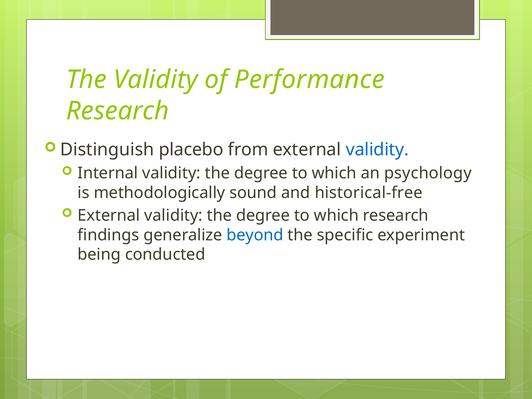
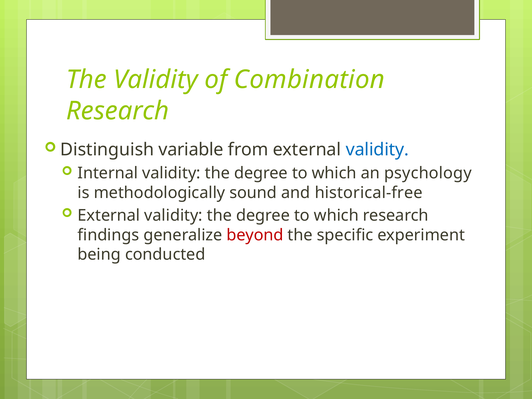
Performance: Performance -> Combination (309, 80)
placebo: placebo -> variable (191, 150)
beyond colour: blue -> red (255, 235)
